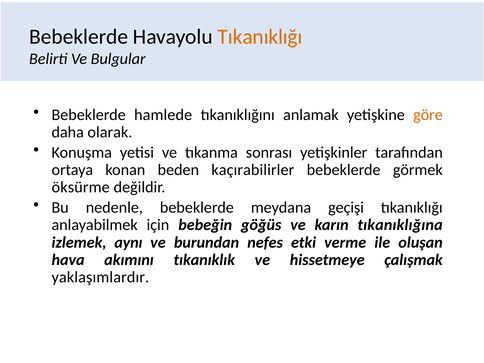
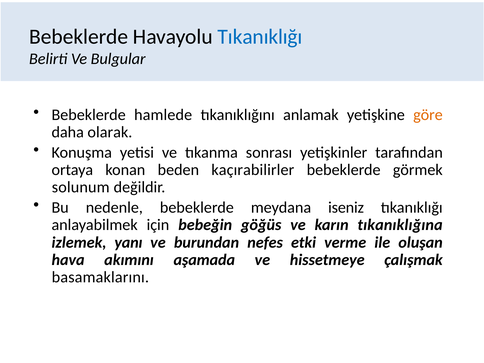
Tıkanıklığı colour: orange -> blue (260, 37)
öksürme: öksürme -> solunum (81, 187)
geçişi: geçişi -> iseniz (346, 208)
aynı: aynı -> yanı (128, 242)
tıkanıklık: tıkanıklık -> aşamada (204, 260)
yaklaşımlardır: yaklaşımlardır -> basamaklarını (100, 277)
